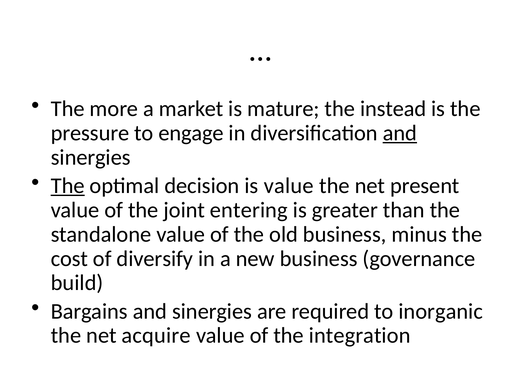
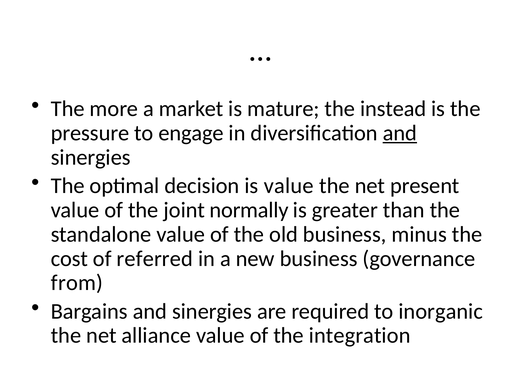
The underline: present -> none (68, 186)
entering: entering -> normally (249, 210)
diversify: diversify -> referred (155, 258)
build: build -> from (77, 283)
acquire: acquire -> alliance (156, 335)
